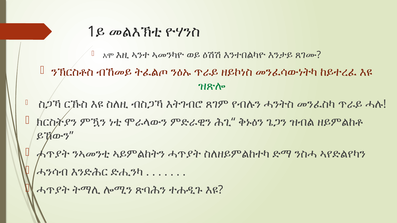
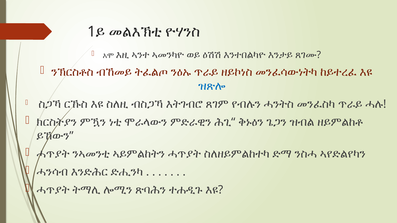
ዝጽሎ colour: green -> blue (212, 86)
